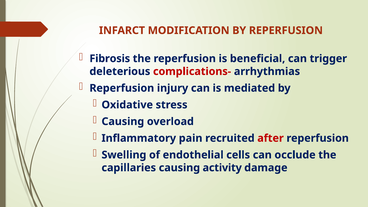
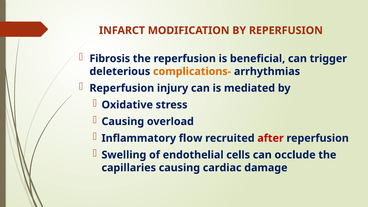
complications- colour: red -> orange (192, 71)
pain: pain -> flow (191, 138)
activity: activity -> cardiac (222, 168)
